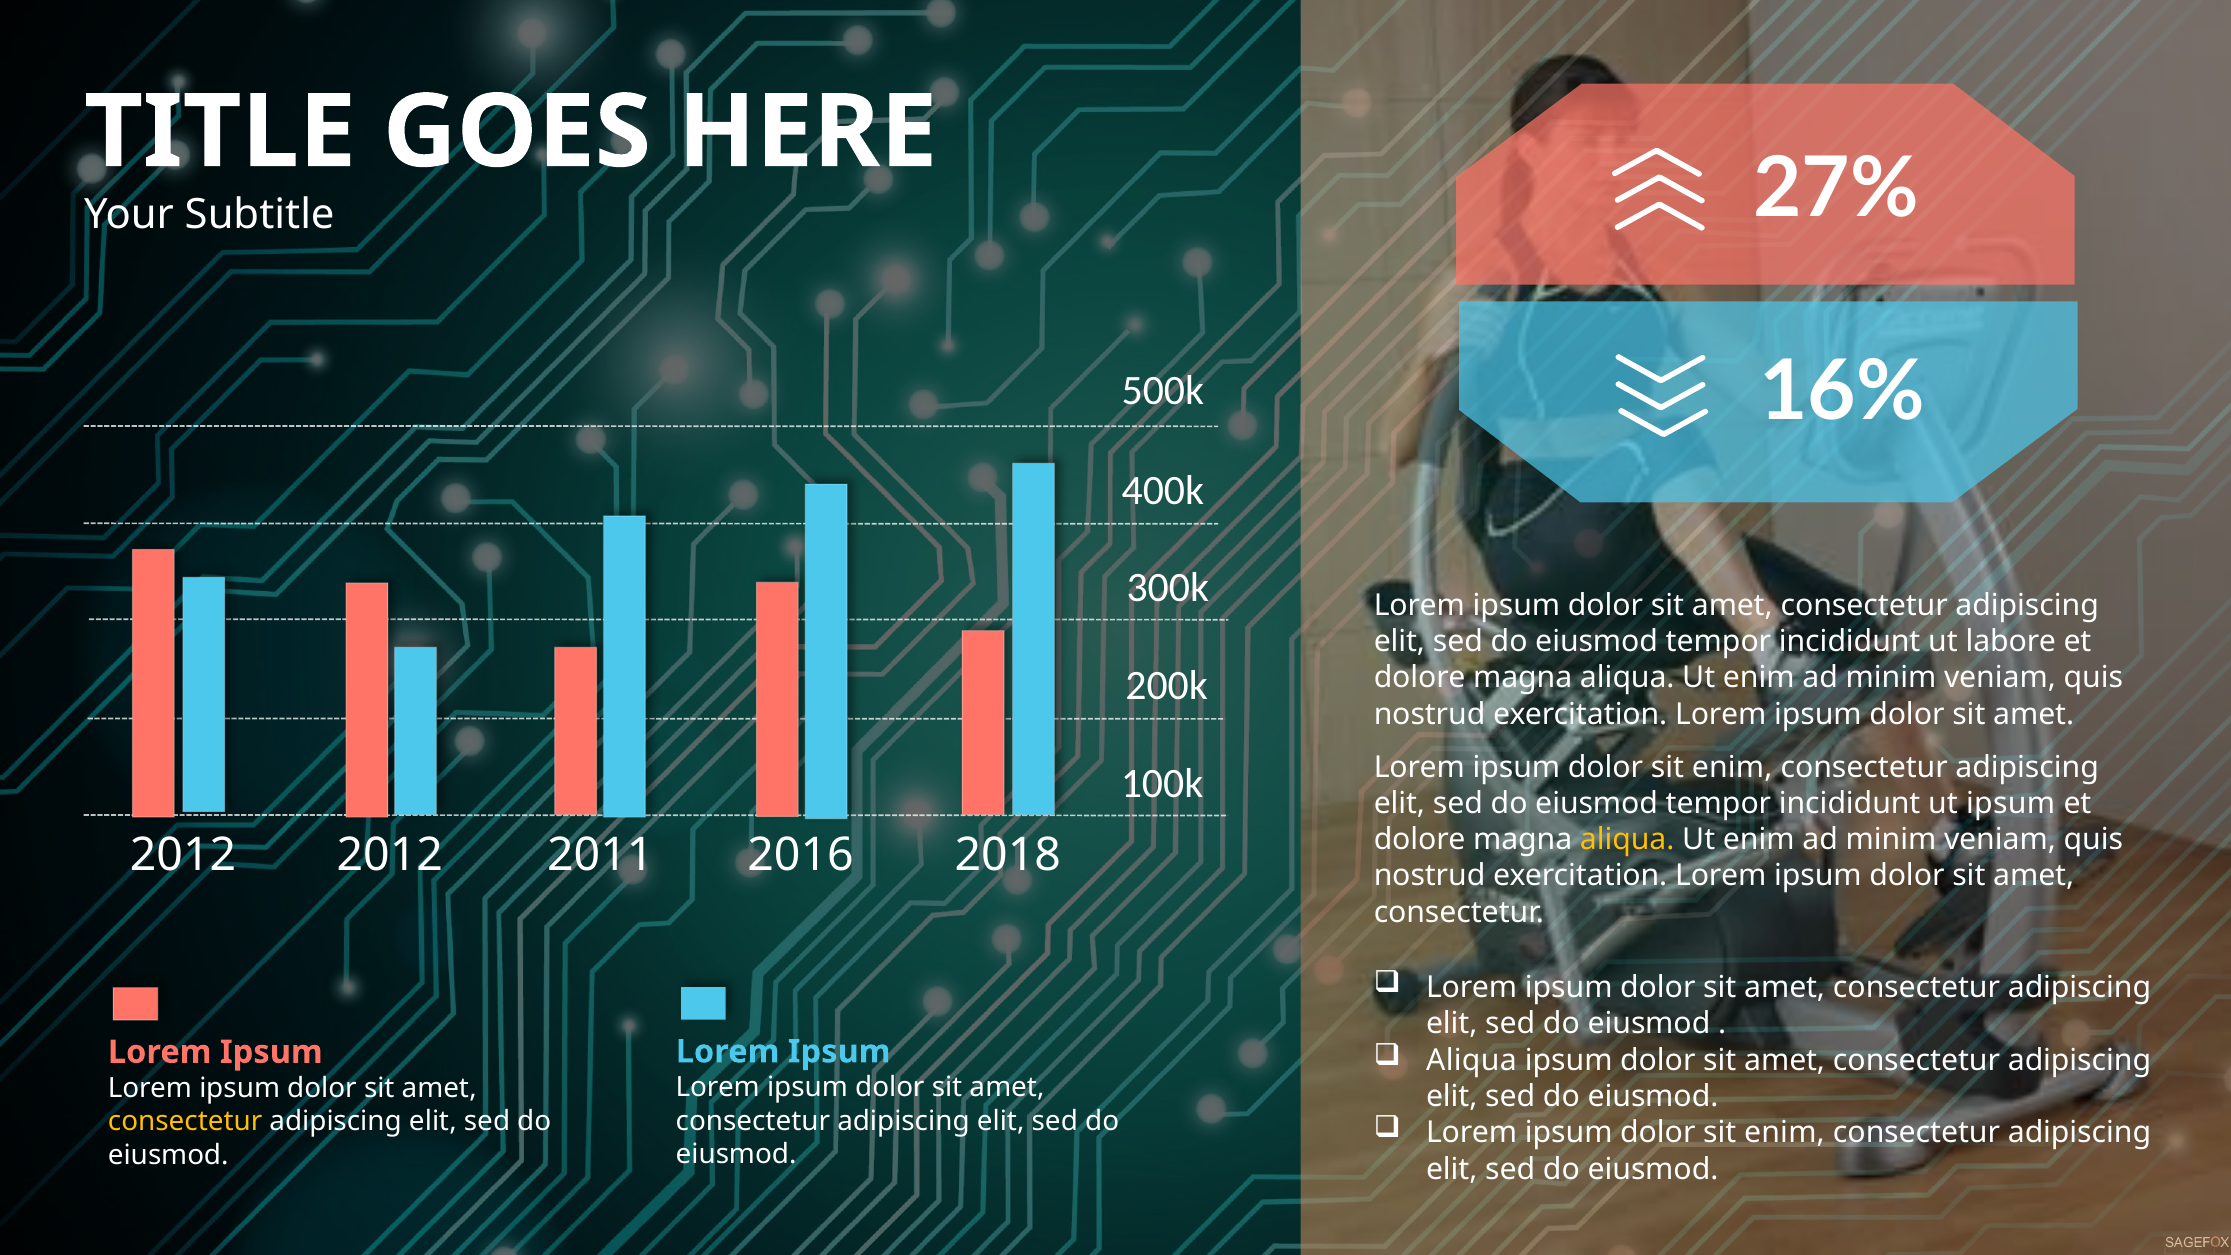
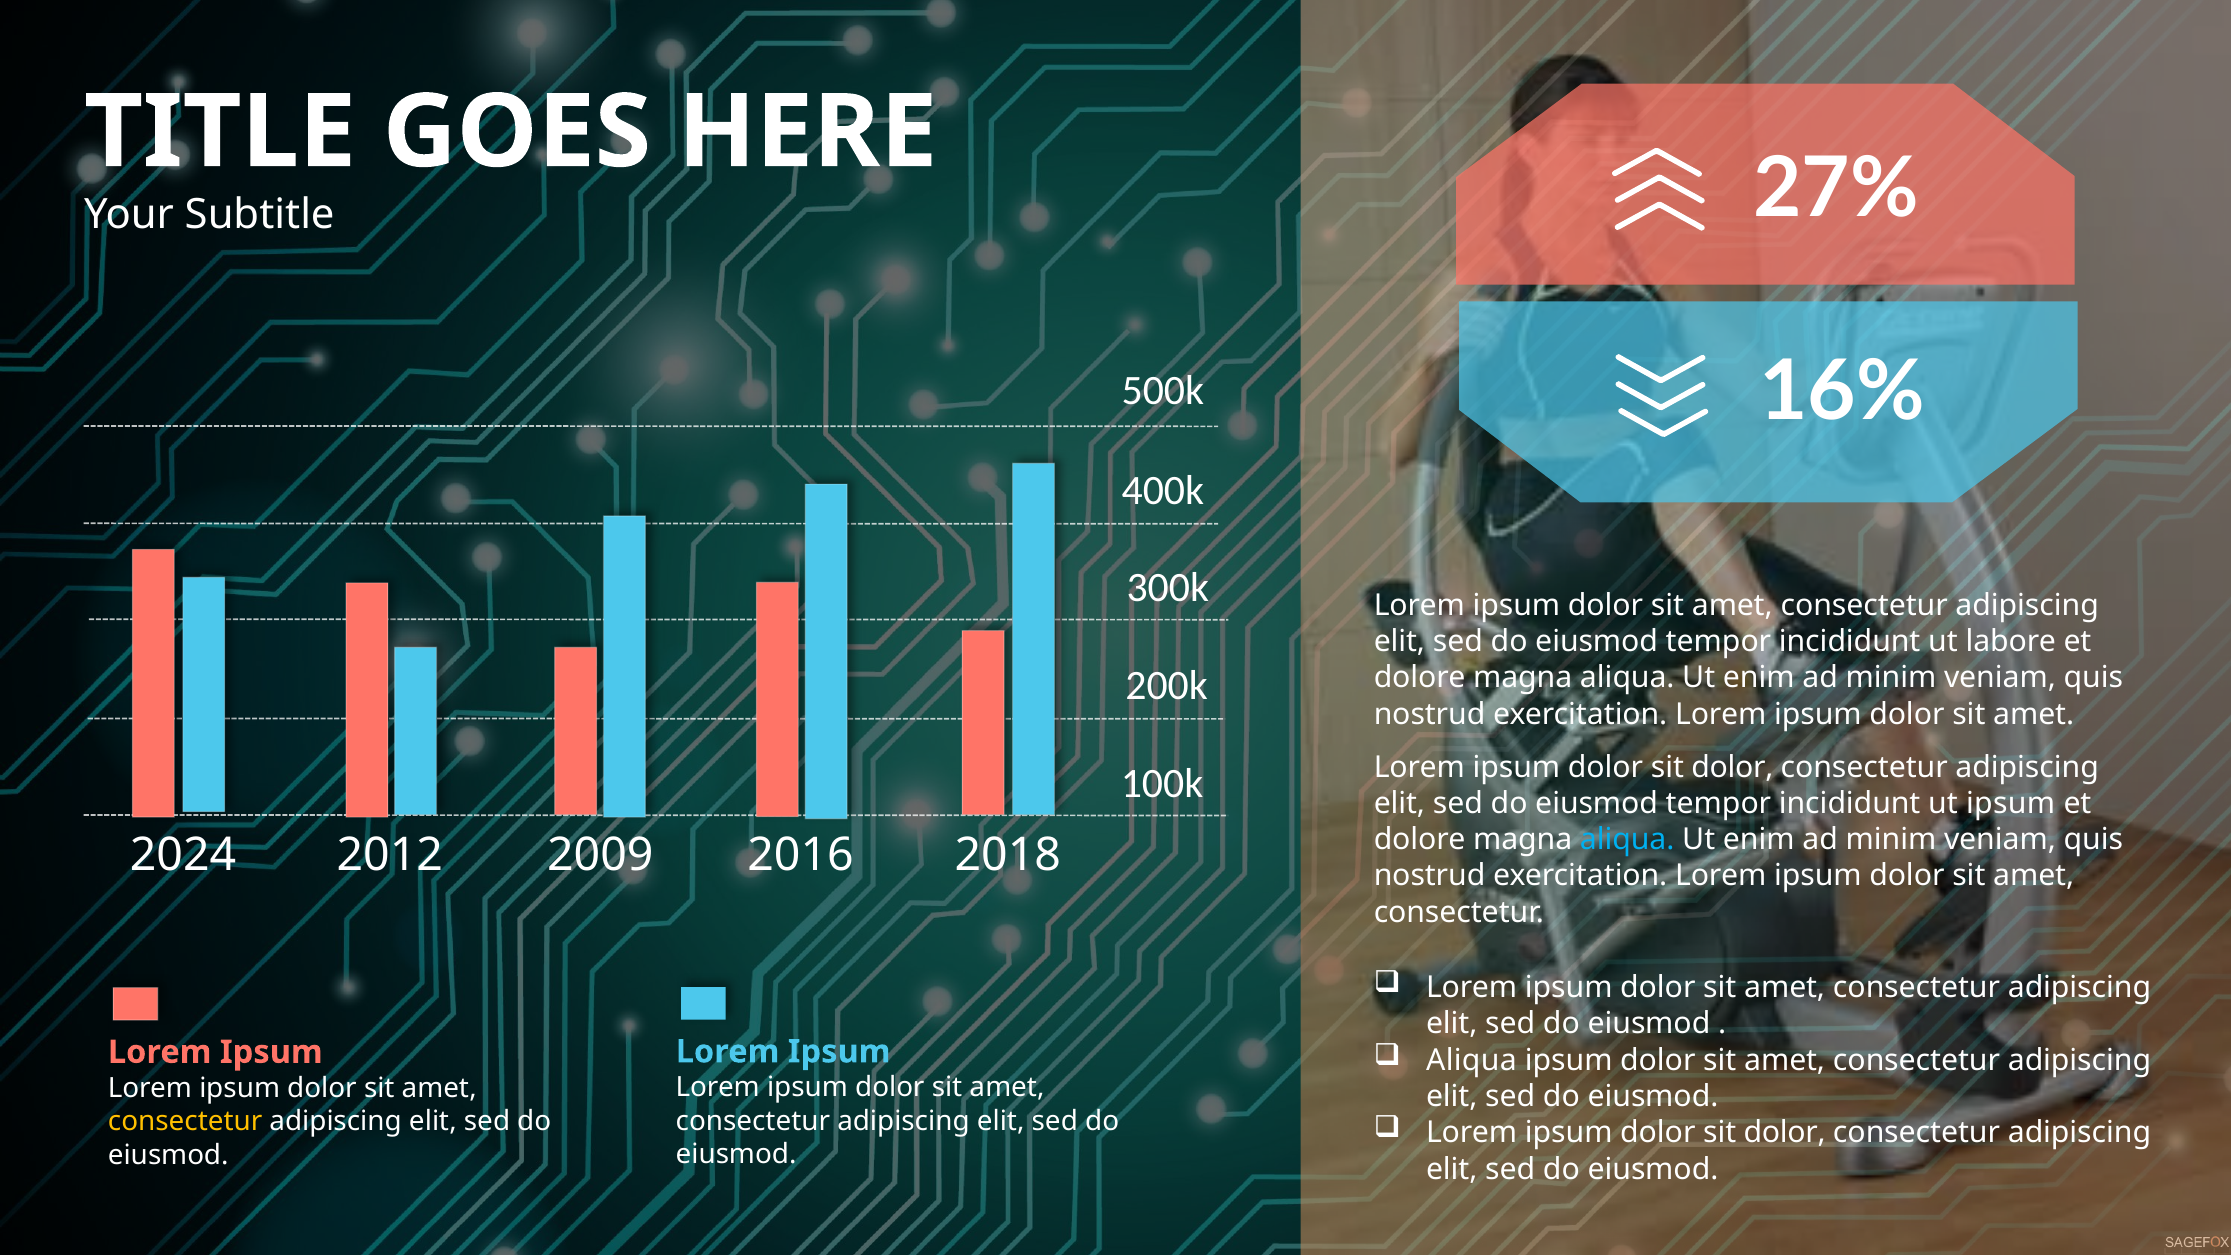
enim: enim -> dolor (1732, 767)
aliqua colour: yellow -> light blue (1627, 840)
2012: 2012 -> 2024 (183, 855)
2011: 2011 -> 2009 (600, 855)
enim: enim -> dolor (1785, 1133)
